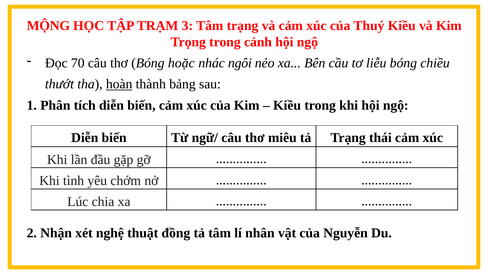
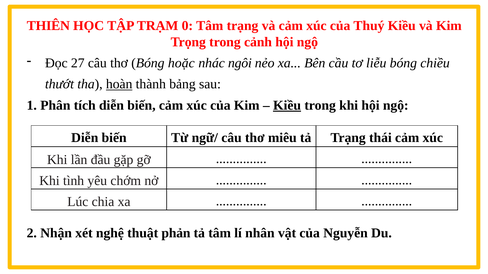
MỘNG: MỘNG -> THIÊN (48, 26)
3: 3 -> 0 (187, 26)
70: 70 -> 27 (78, 63)
Kiều underline: none -> present (287, 105)
đồng: đồng -> phản (176, 233)
